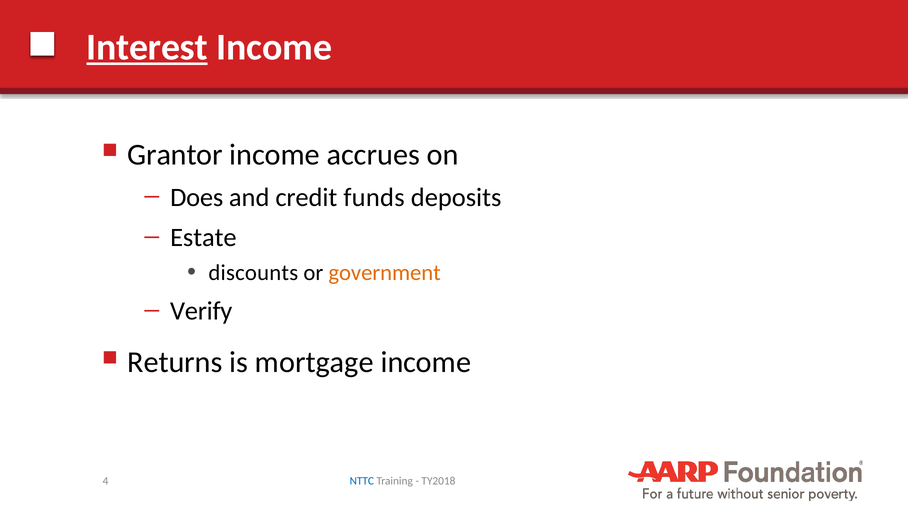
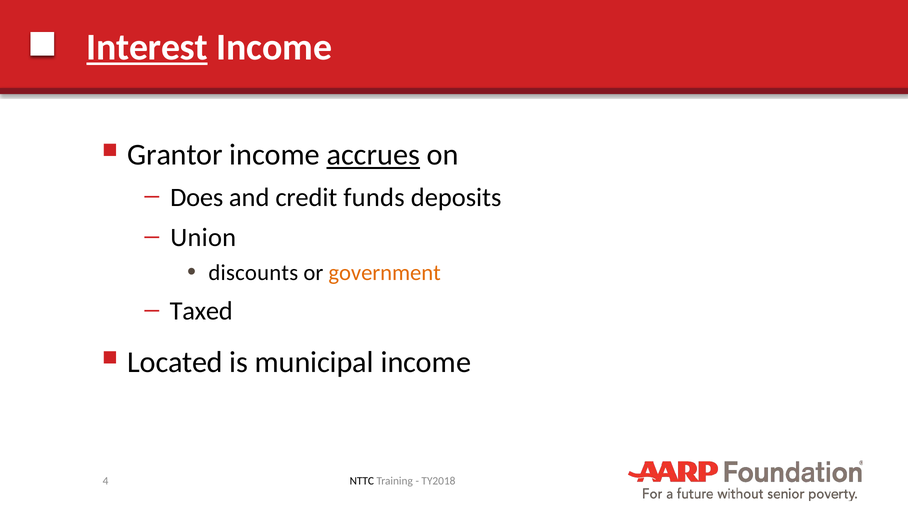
accrues underline: none -> present (373, 155)
Estate: Estate -> Union (203, 238)
Verify: Verify -> Taxed (201, 311)
Returns: Returns -> Located (175, 362)
mortgage: mortgage -> municipal (314, 362)
NTTC colour: blue -> black (362, 481)
